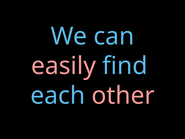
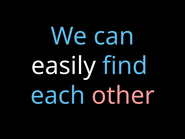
easily colour: pink -> white (63, 66)
